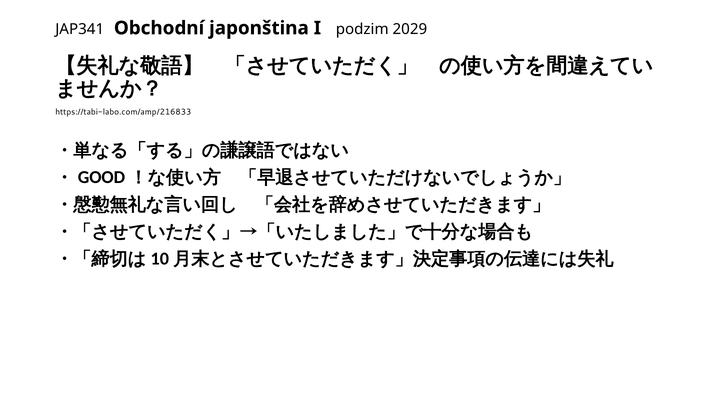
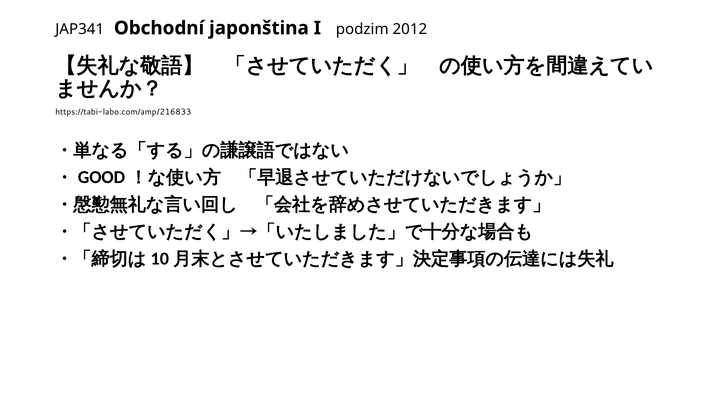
2029: 2029 -> 2012 (410, 29)
